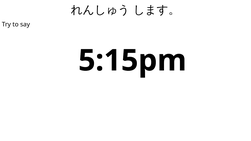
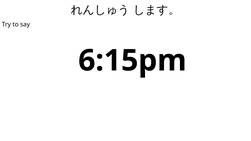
5:15pm: 5:15pm -> 6:15pm (132, 61)
